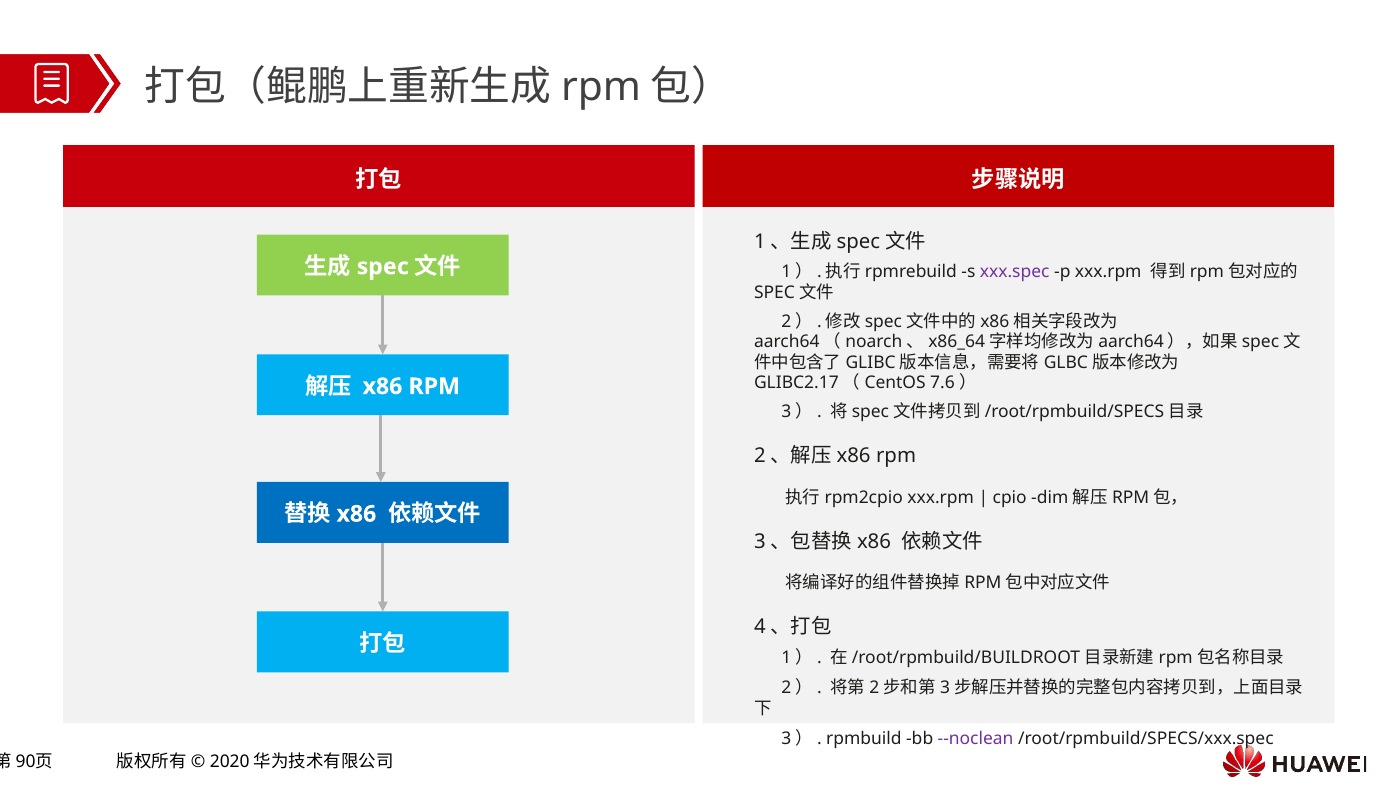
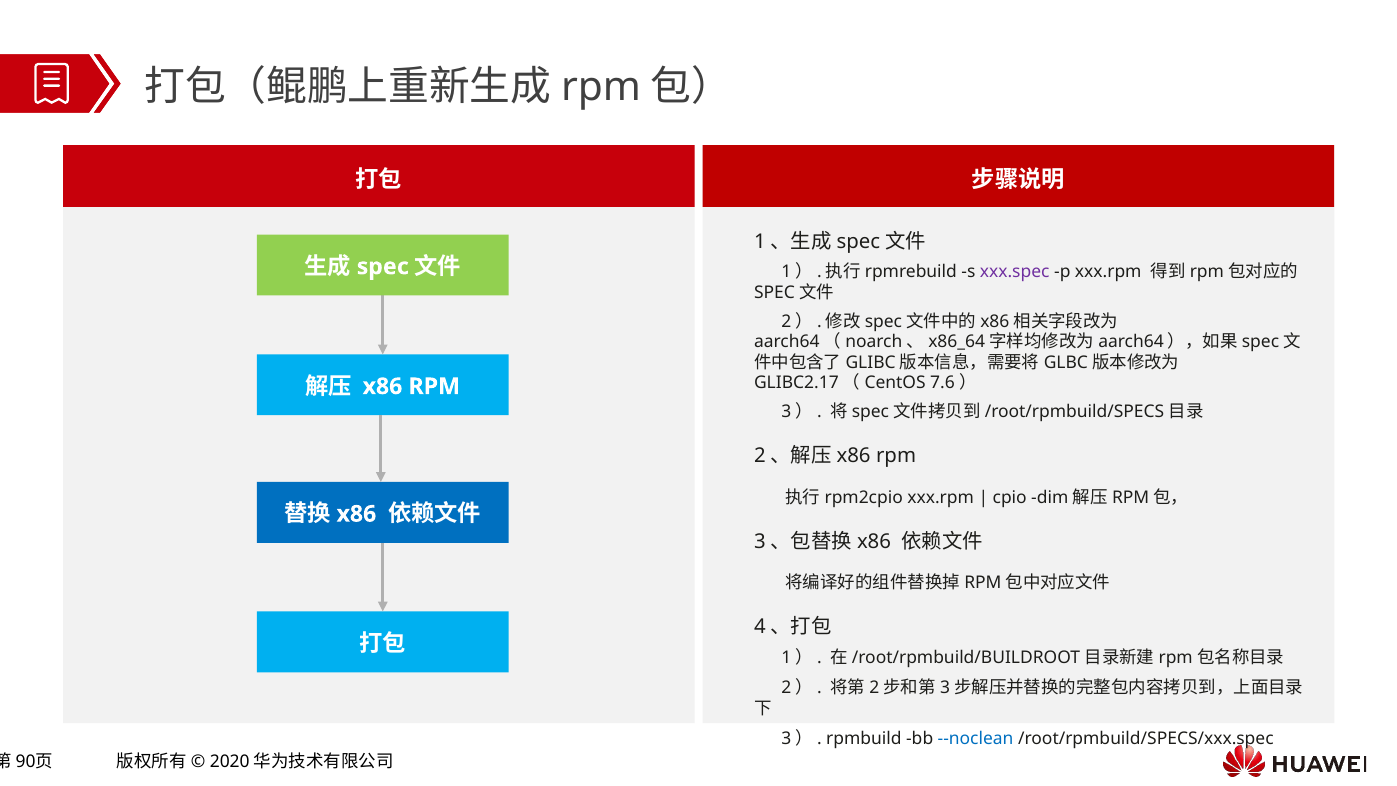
--noclean colour: purple -> blue (976, 738)
